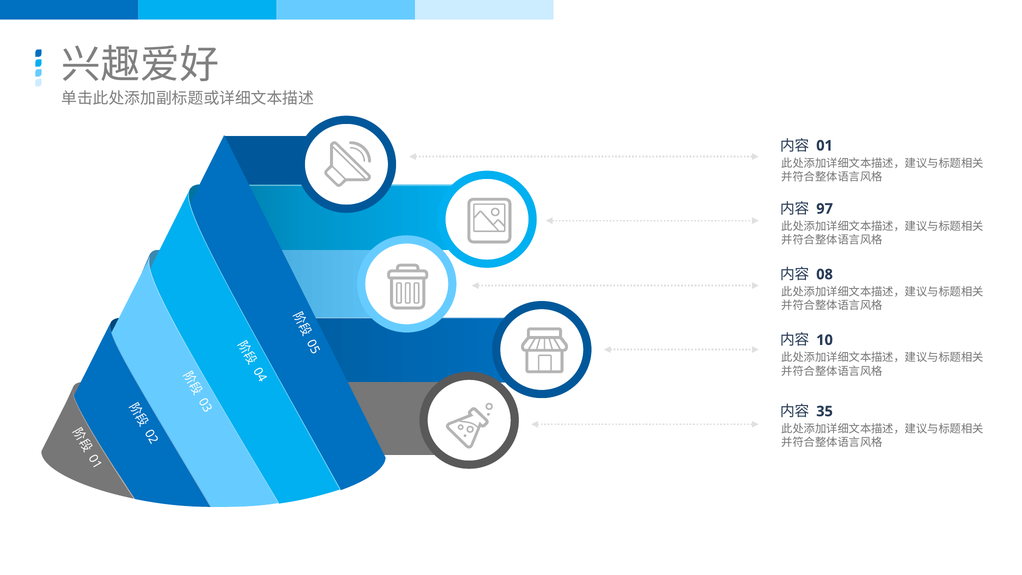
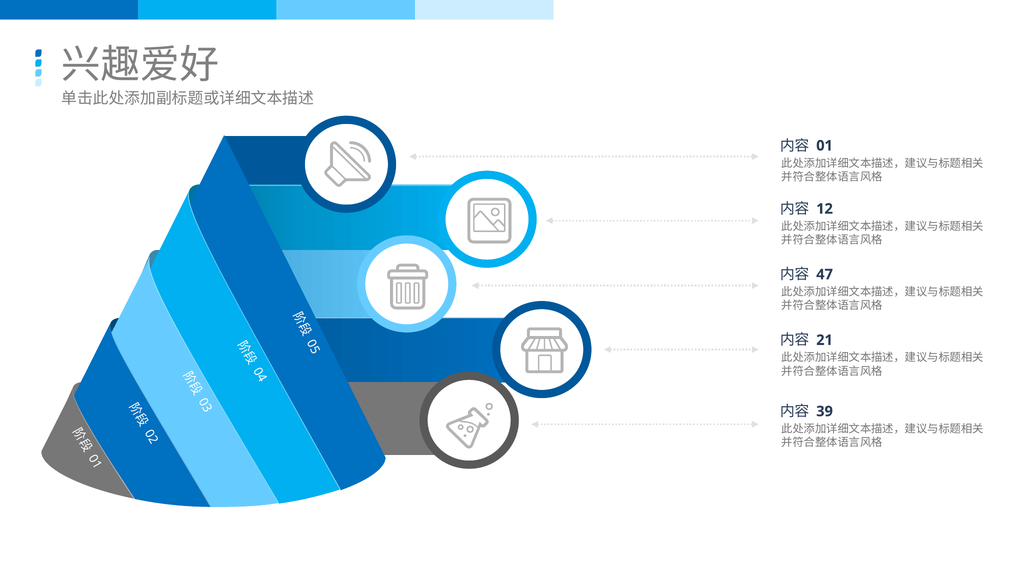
97: 97 -> 12 (825, 209)
08: 08 -> 47 (825, 274)
10: 10 -> 21 (825, 340)
35: 35 -> 39 (825, 411)
